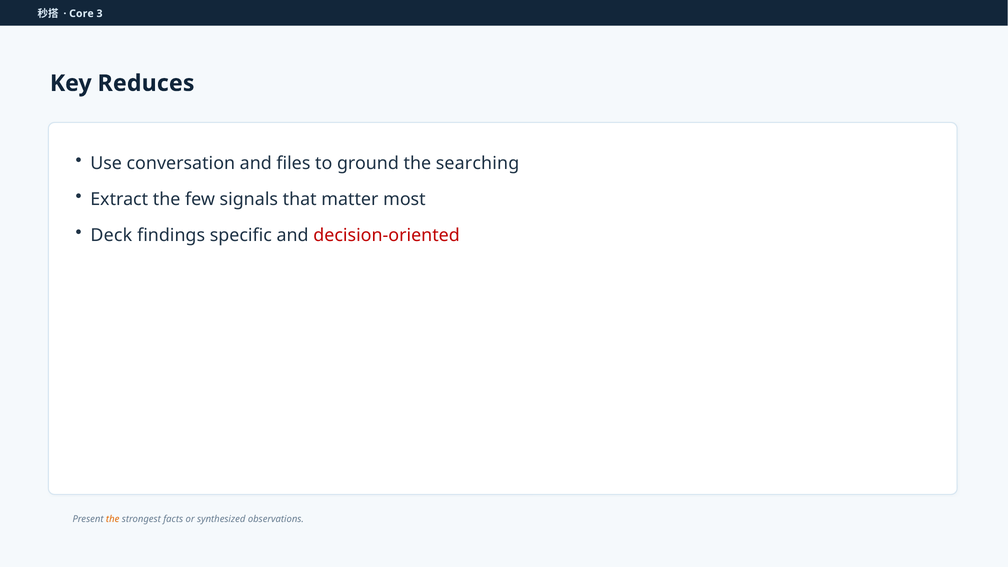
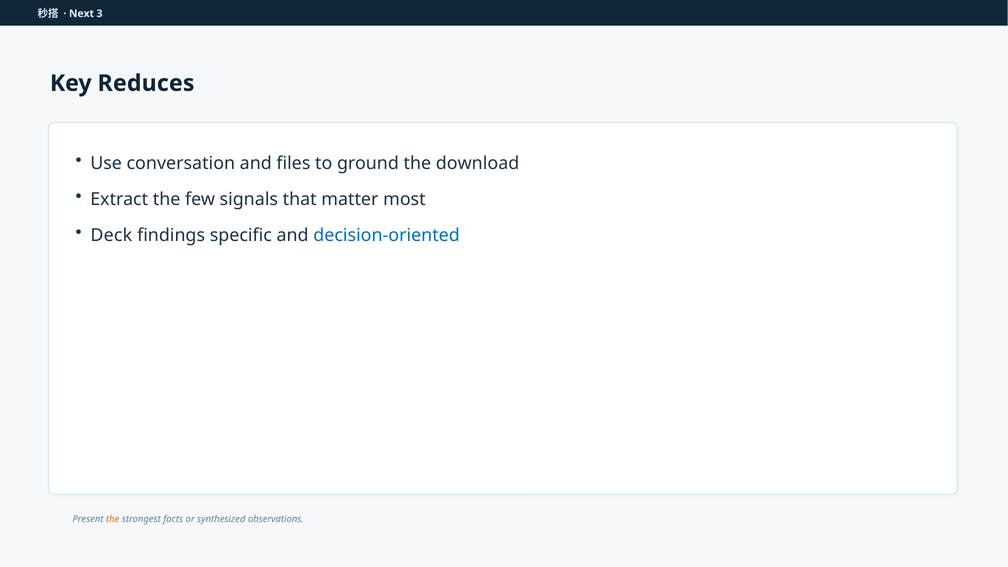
Core: Core -> Next (82, 14)
searching: searching -> download (478, 163)
decision-oriented colour: red -> blue (387, 235)
